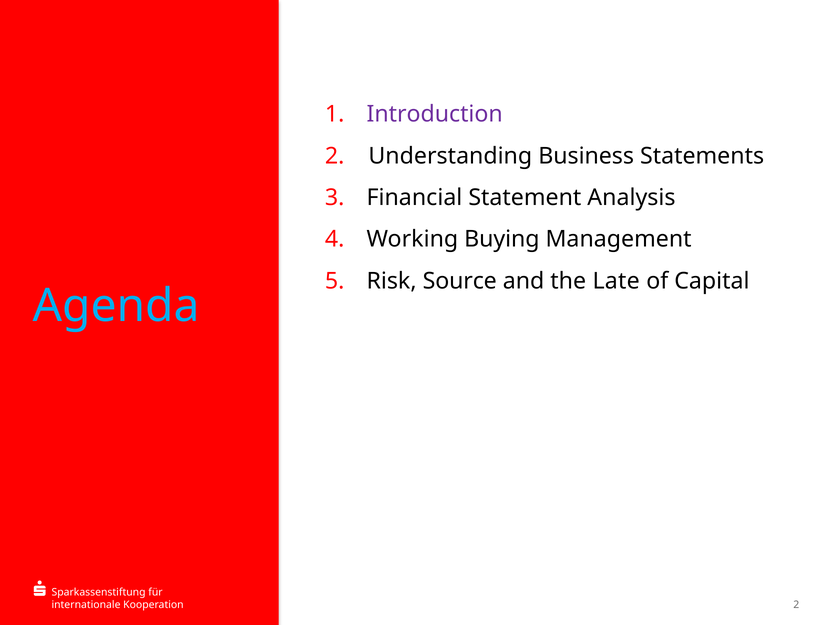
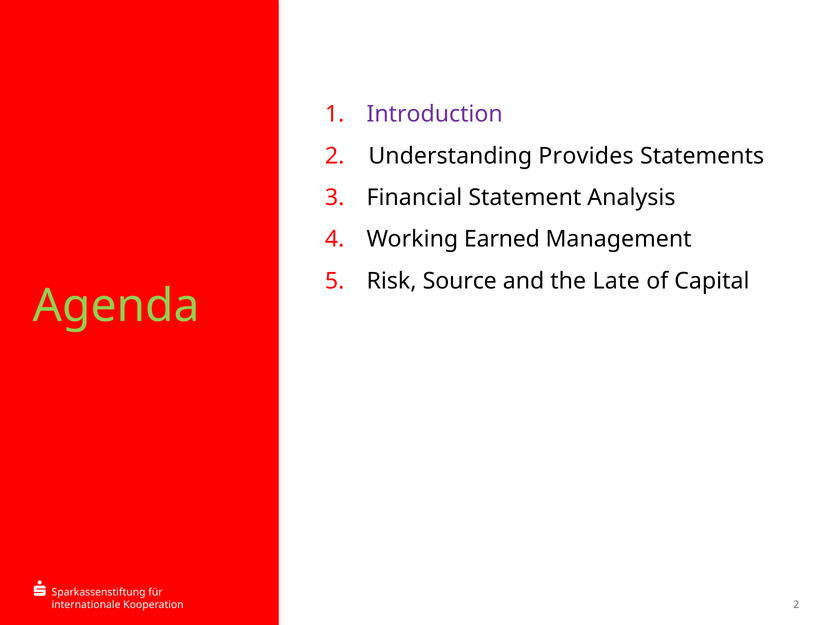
Business: Business -> Provides (586, 156)
Buying: Buying -> Earned (502, 239)
Agenda colour: light blue -> light green (116, 306)
